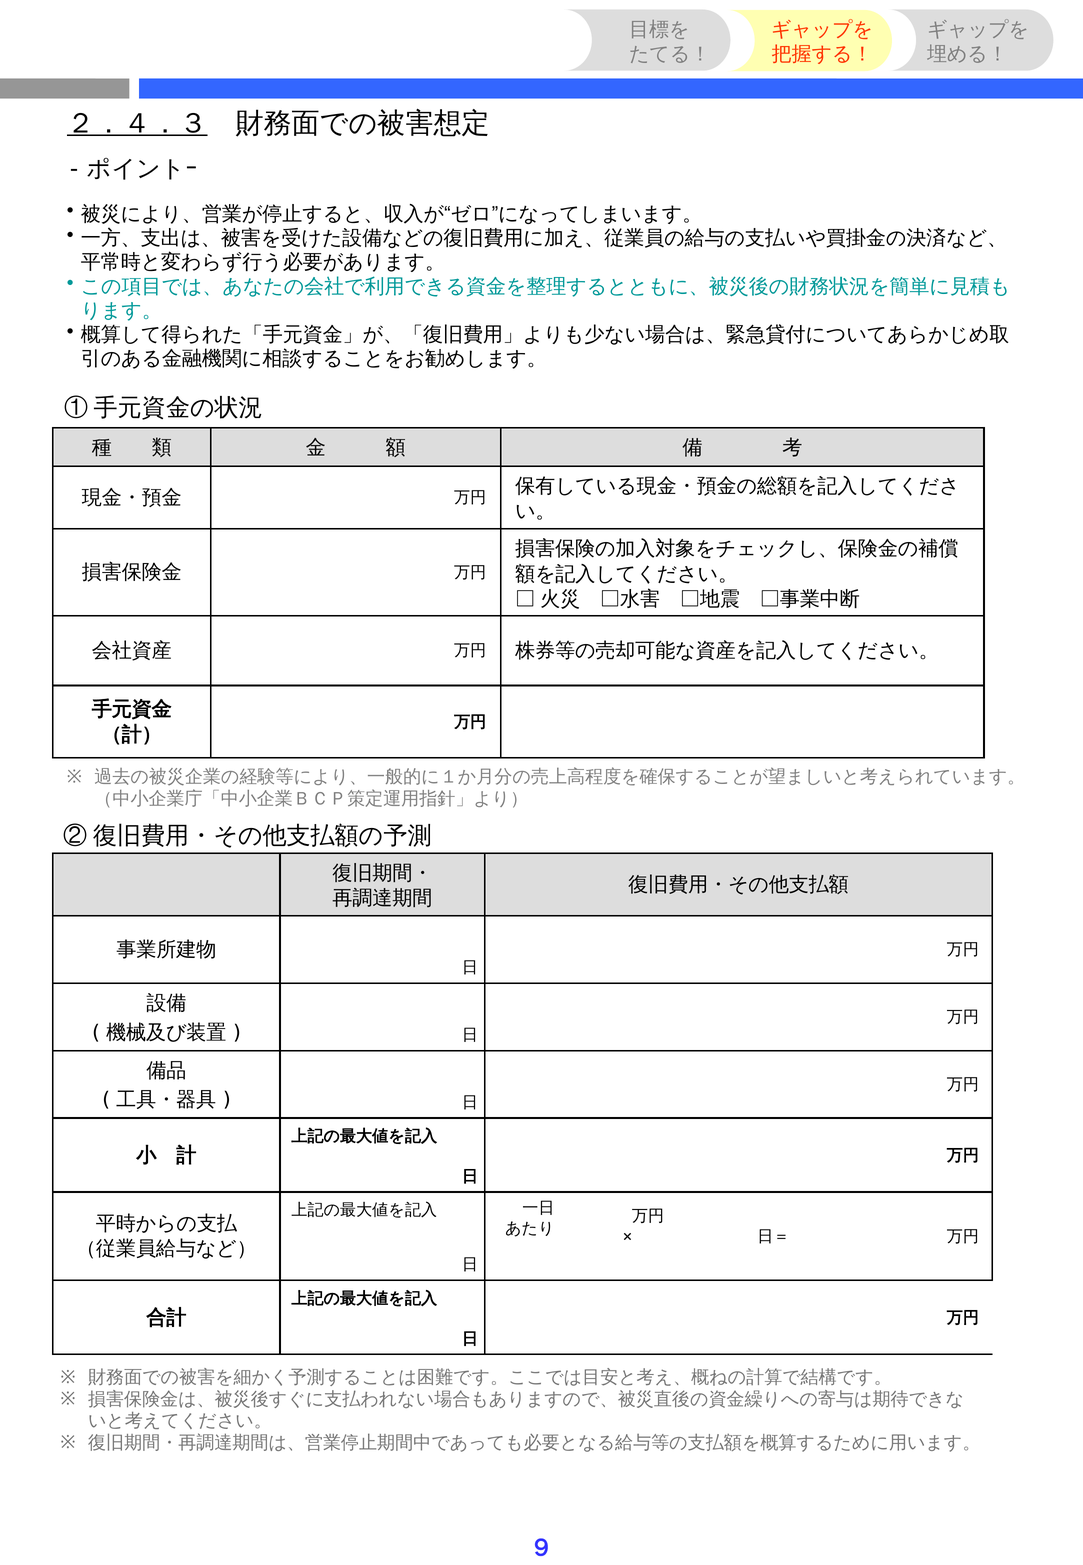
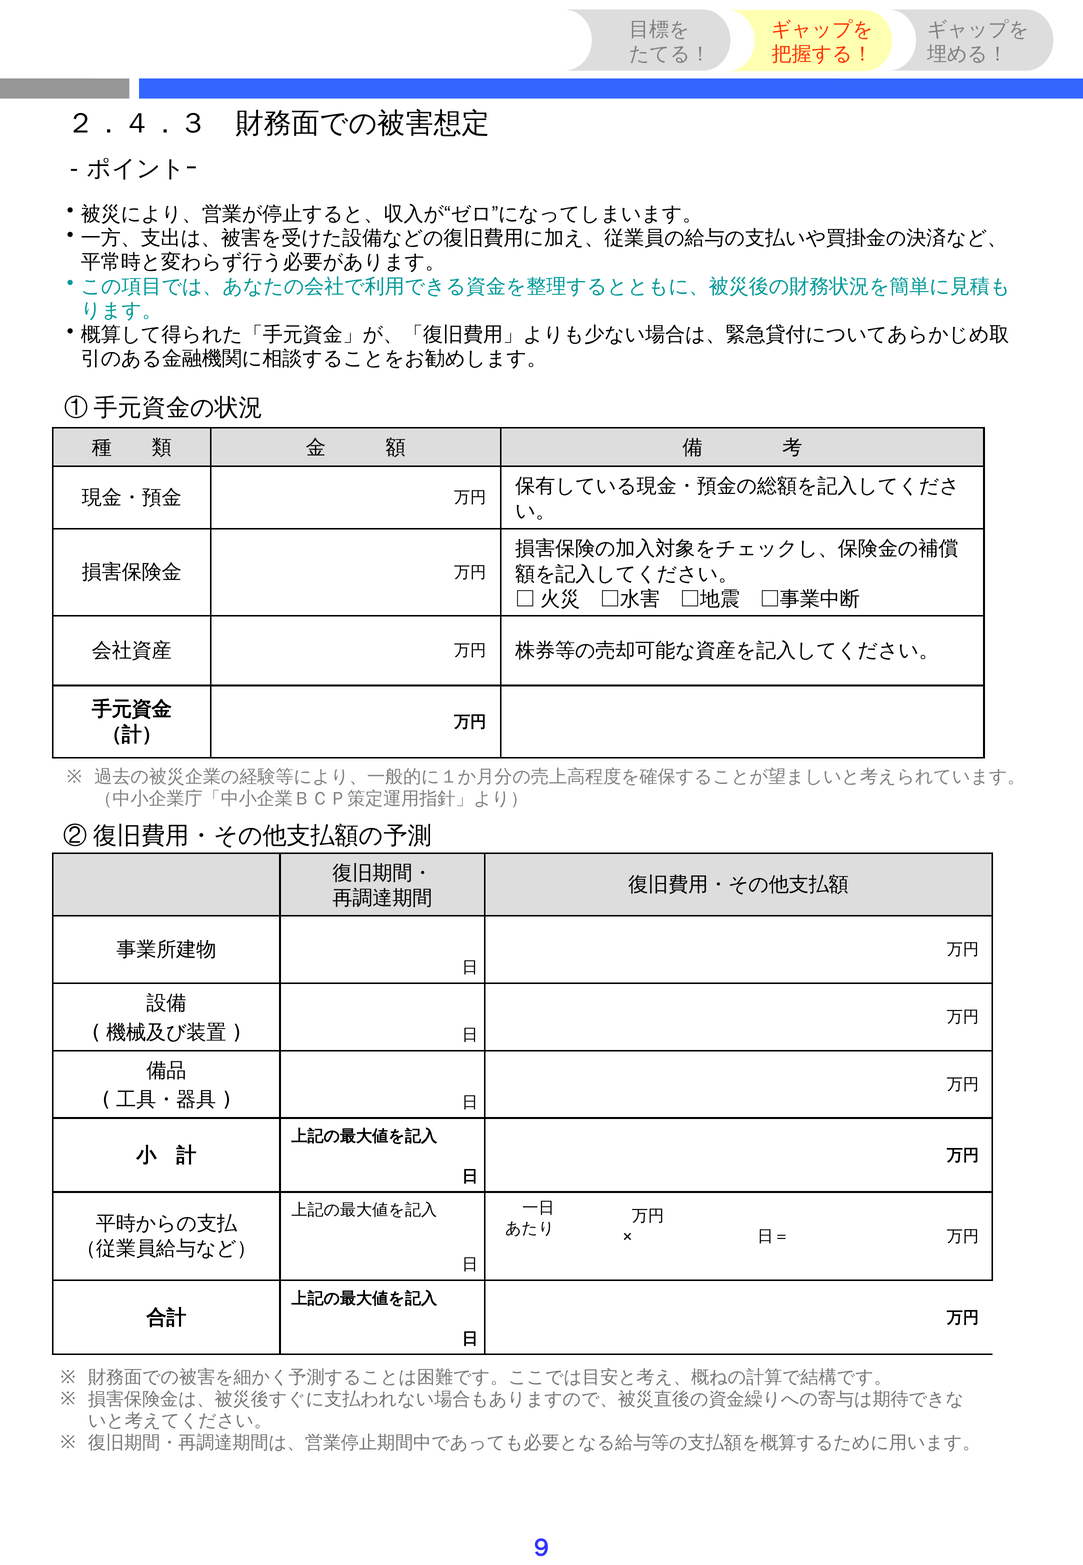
２．４．３ underline: present -> none (137, 123)
